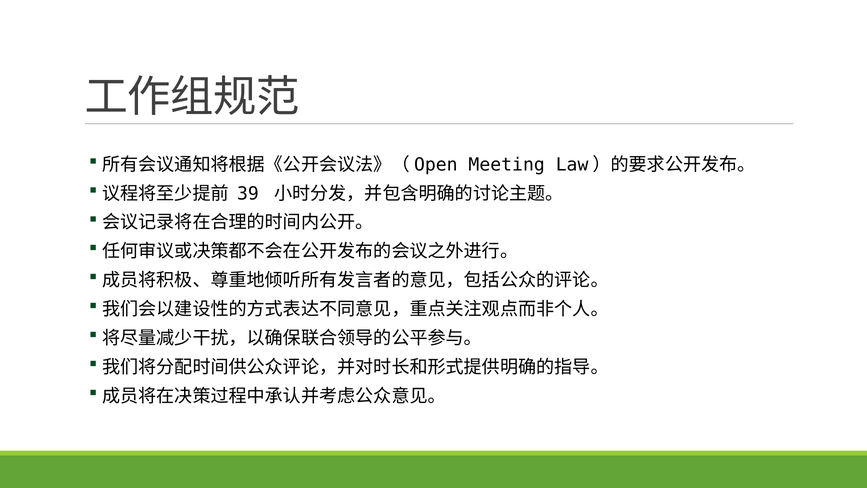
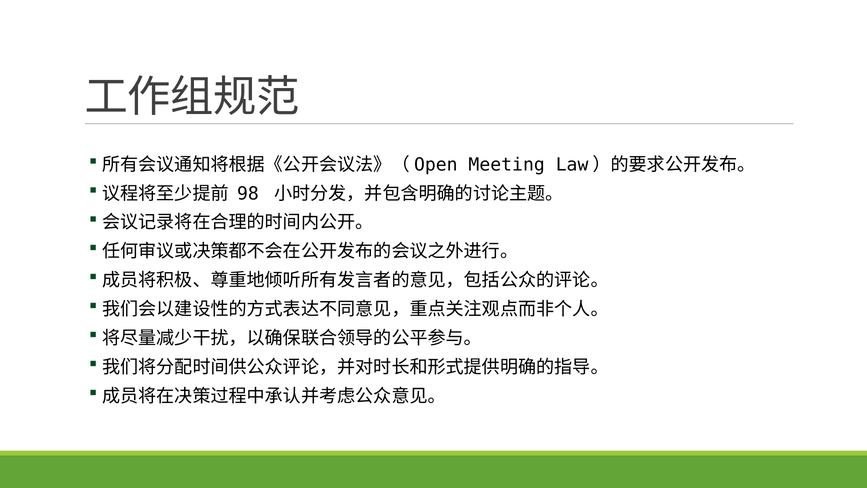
39: 39 -> 98 (248, 193)
